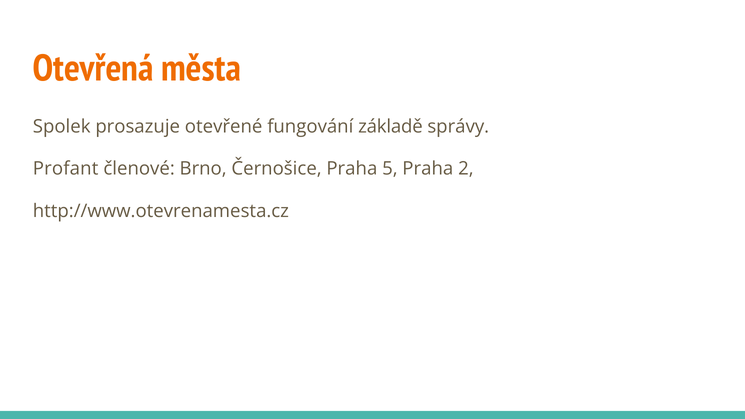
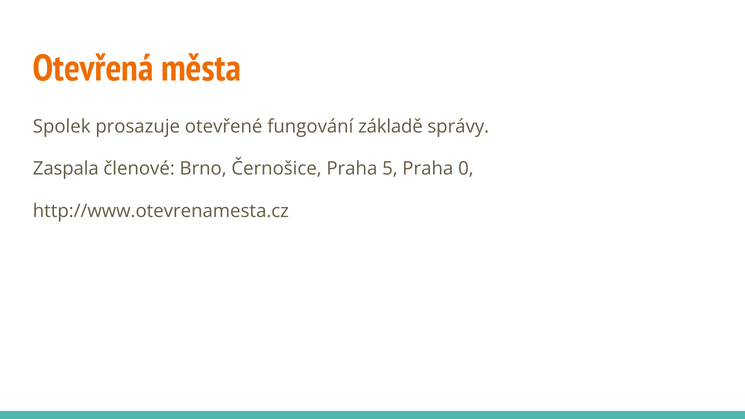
Profant: Profant -> Zaspala (66, 169)
2: 2 -> 0 (466, 169)
